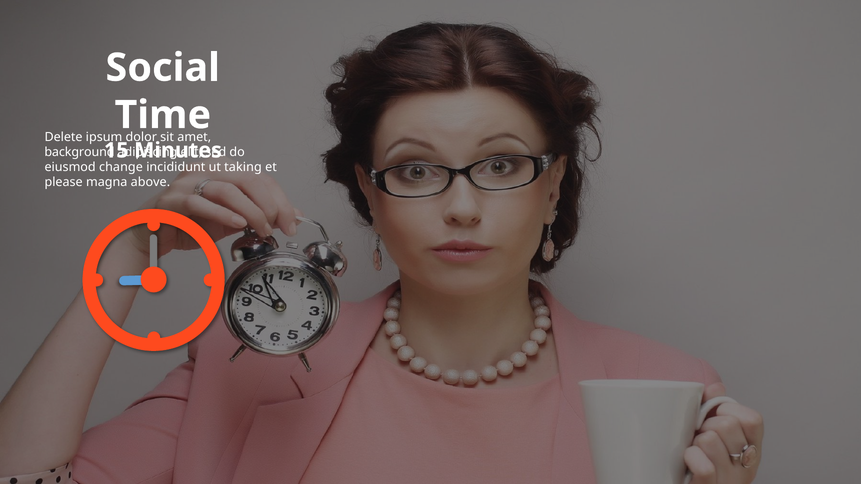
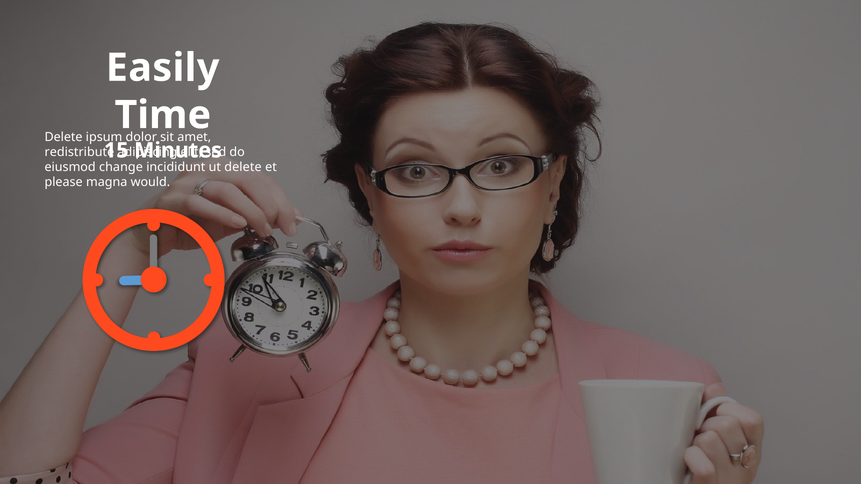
Social: Social -> Easily (163, 68)
background: background -> redistribute (79, 152)
taking: taking -> delete (243, 167)
above: above -> would (150, 182)
